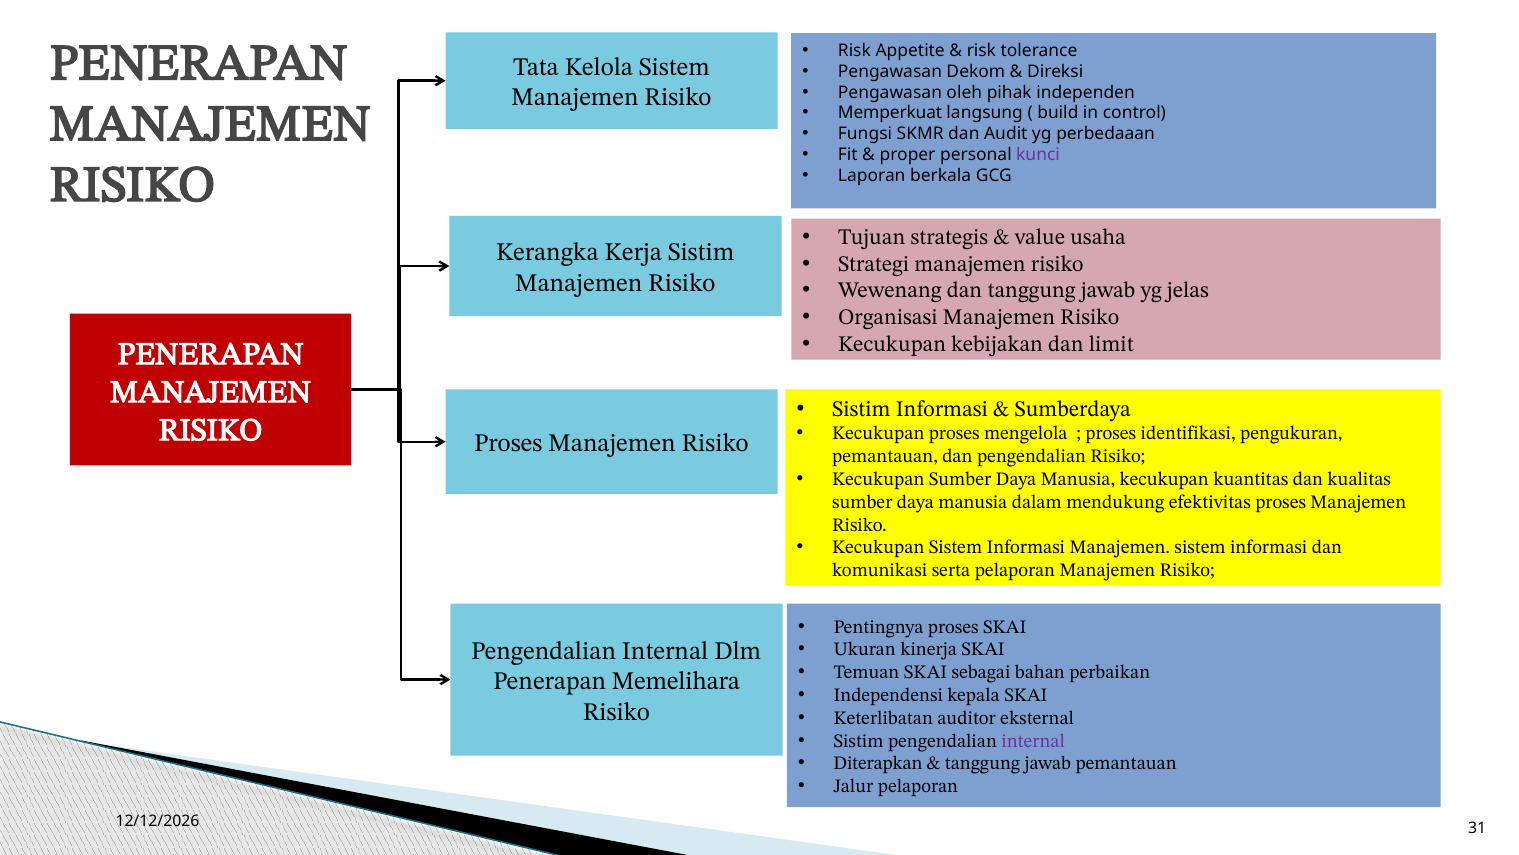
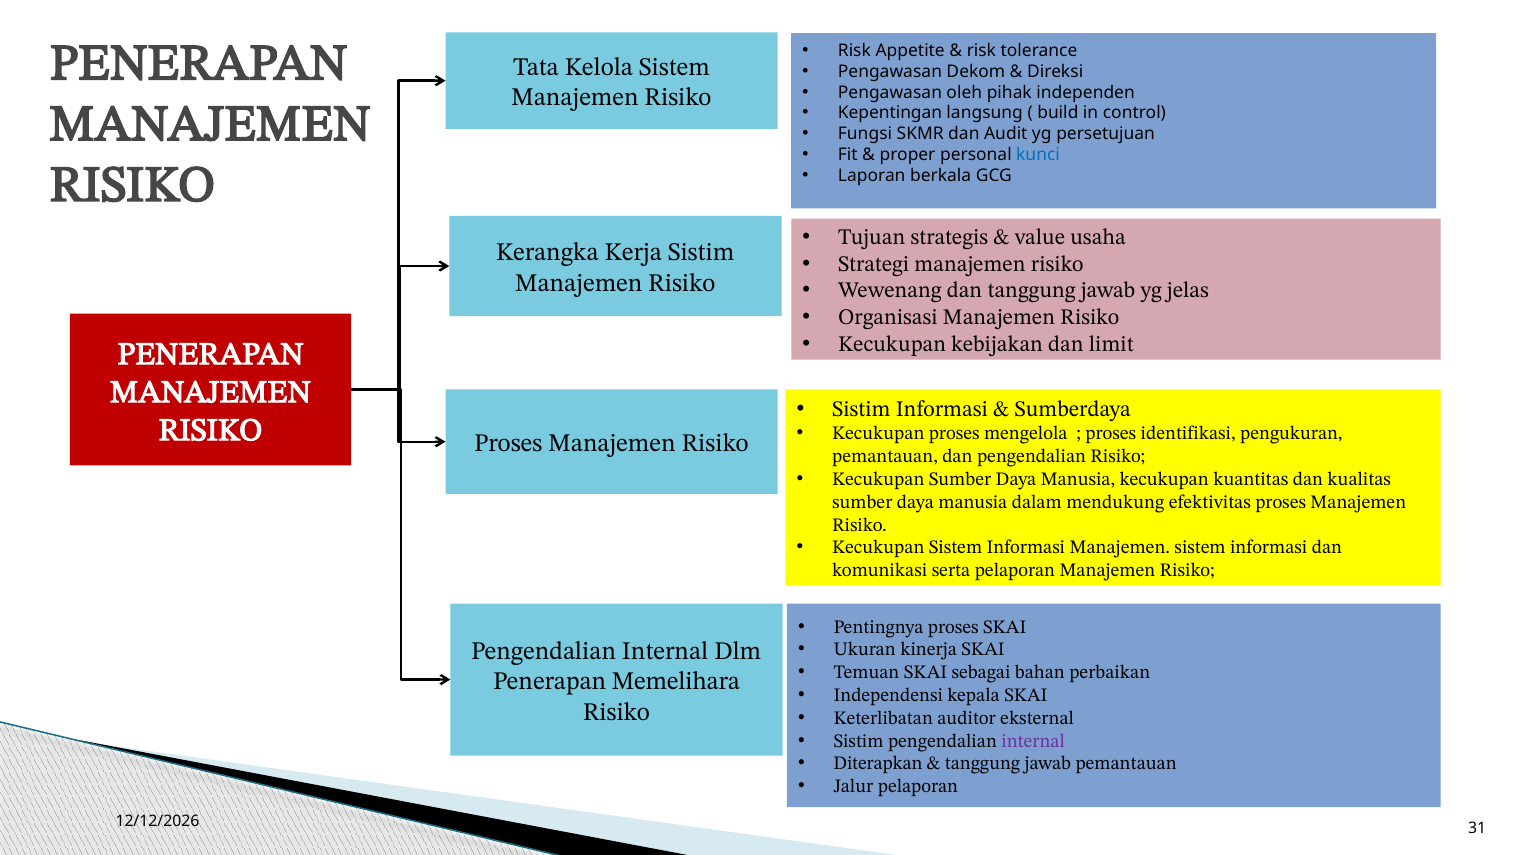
Memperkuat: Memperkuat -> Kepentingan (890, 113)
perbedaaan: perbedaaan -> persetujuan (1106, 134)
kunci colour: purple -> blue (1038, 155)
